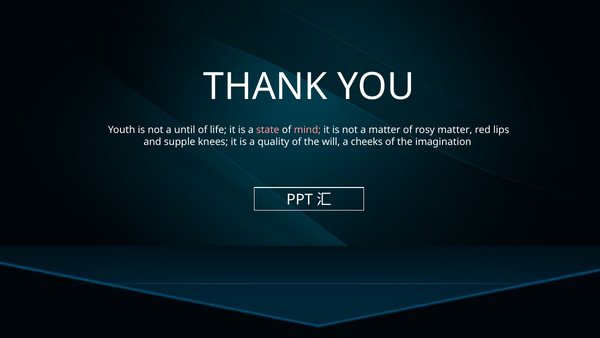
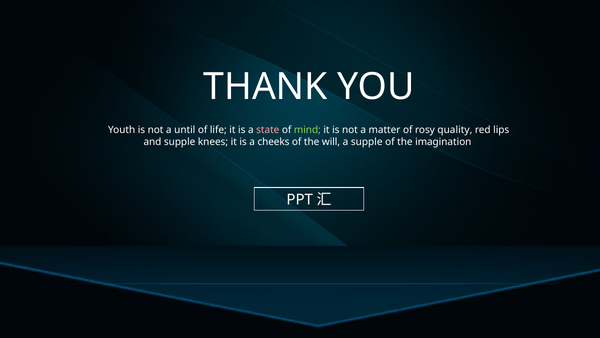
mind colour: pink -> light green (307, 130)
rosy matter: matter -> quality (455, 130)
quality: quality -> cheeks (273, 142)
a cheeks: cheeks -> supple (367, 142)
